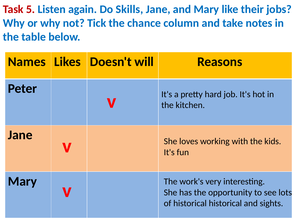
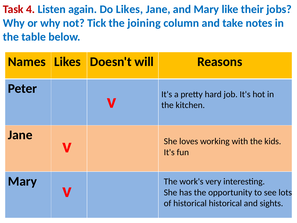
5: 5 -> 4 (31, 9)
Do Skills: Skills -> Likes (129, 9)
chance: chance -> joining (144, 23)
